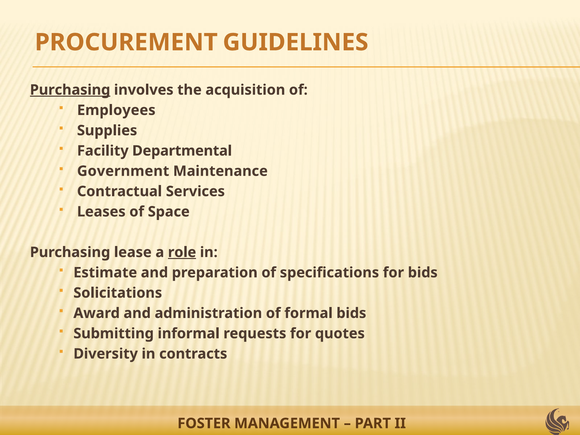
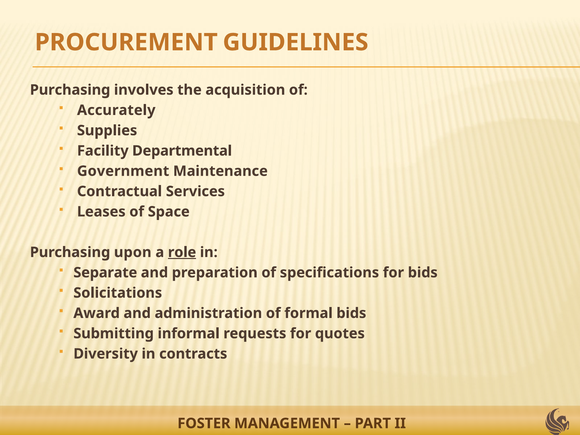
Purchasing underline: present -> none (70, 90)
Employees: Employees -> Accurately (116, 110)
lease: lease -> upon (133, 252)
Estimate: Estimate -> Separate (105, 273)
